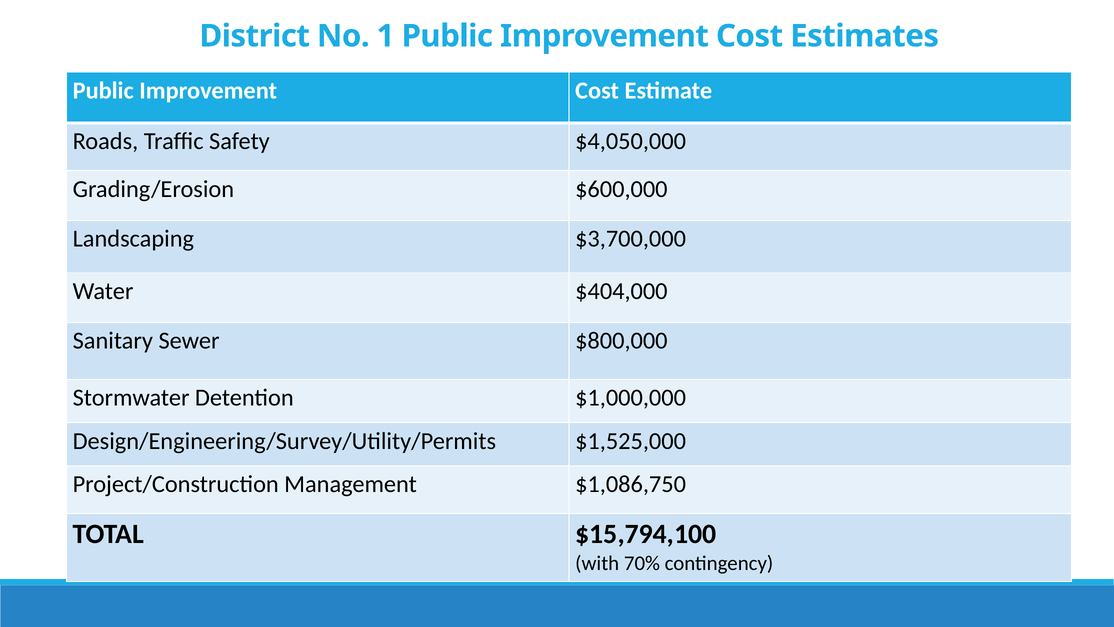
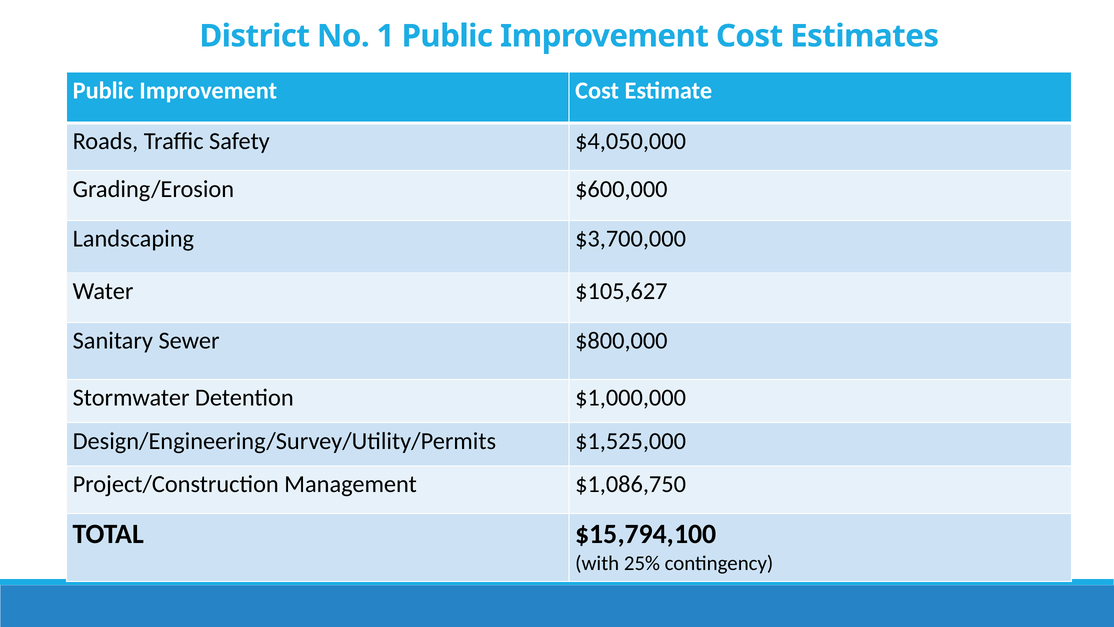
$404,000: $404,000 -> $105,627 (621, 291)
70%: 70% -> 25% (642, 563)
